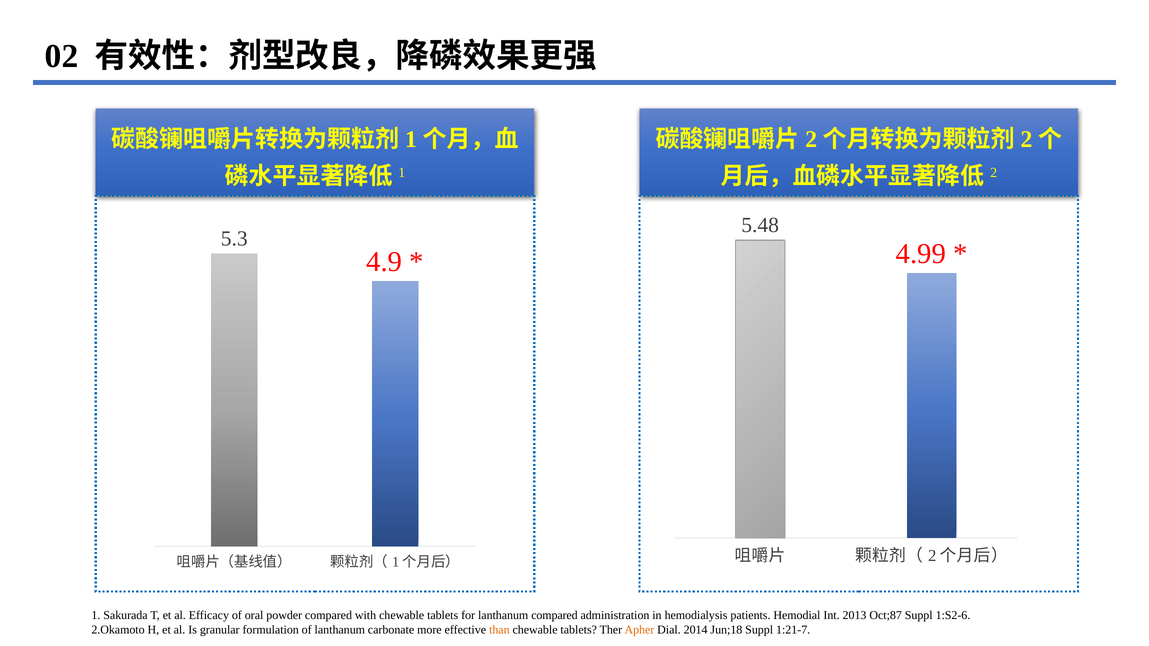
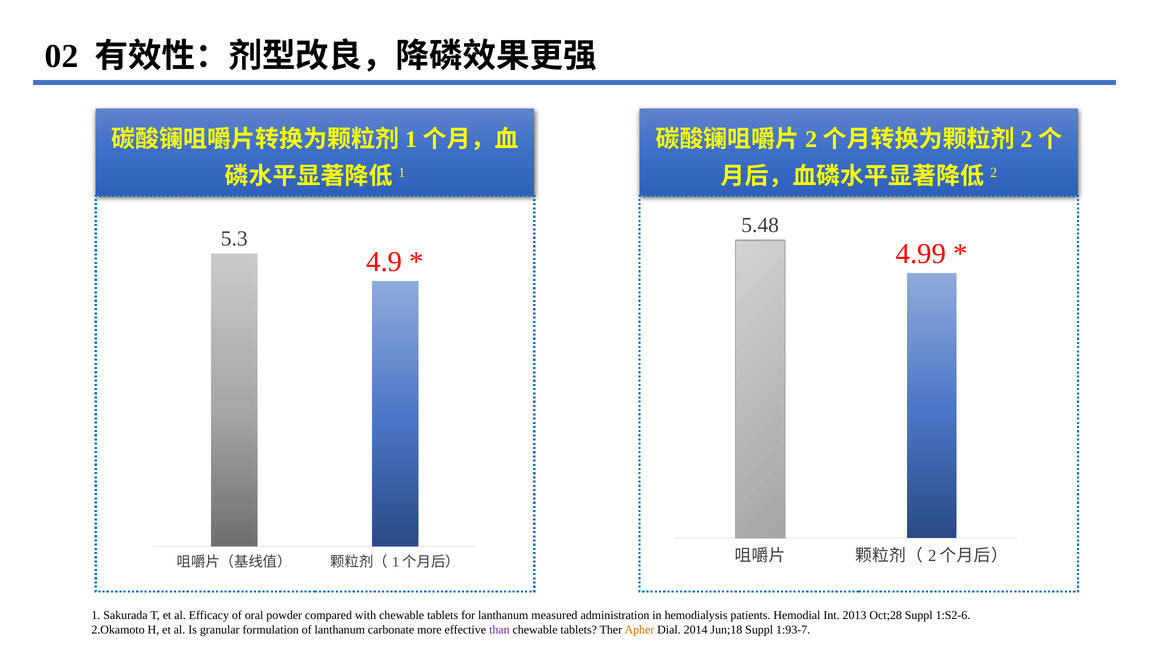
lanthanum compared: compared -> measured (554, 616)
Oct;87: Oct;87 -> Oct;28 (886, 616)
than colour: orange -> purple (499, 630)
1:21-7: 1:21-7 -> 1:93-7 (793, 630)
